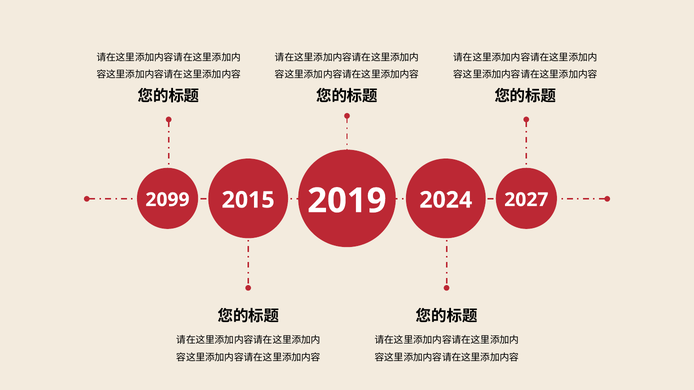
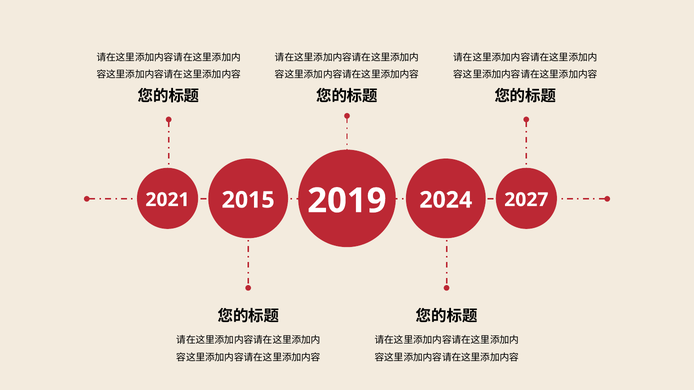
2099: 2099 -> 2021 (167, 200)
